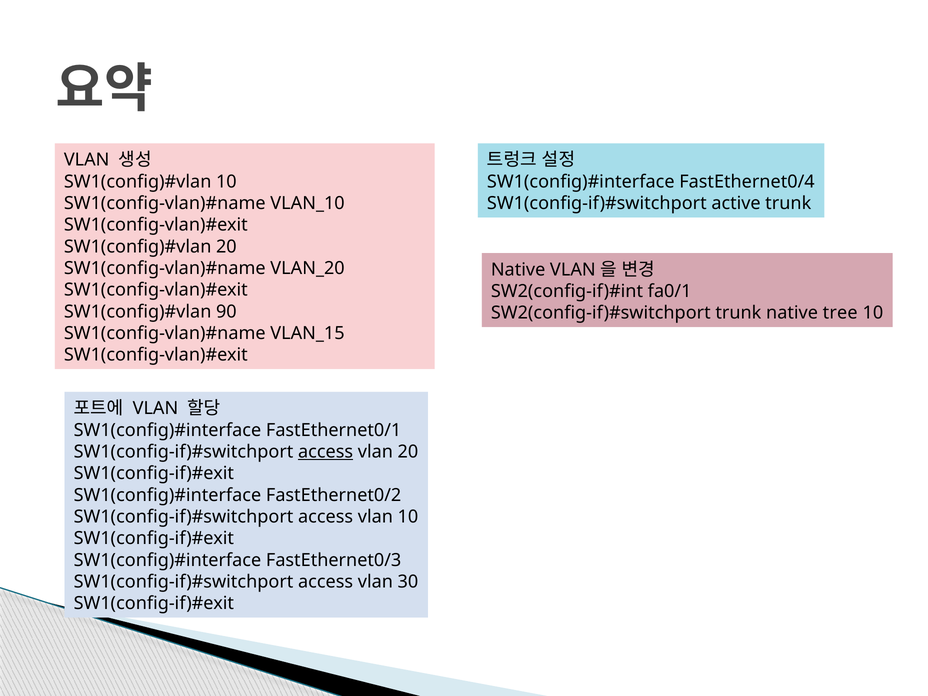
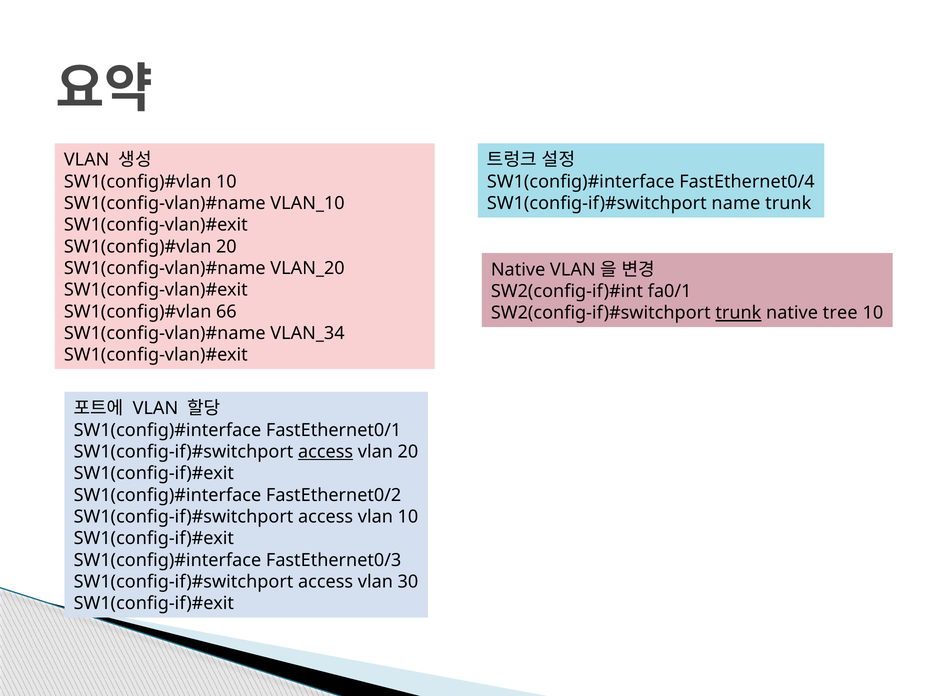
active: active -> name (736, 203)
90: 90 -> 66 (226, 312)
trunk underline: none -> present (738, 313)
VLAN_15: VLAN_15 -> VLAN_34 (307, 333)
